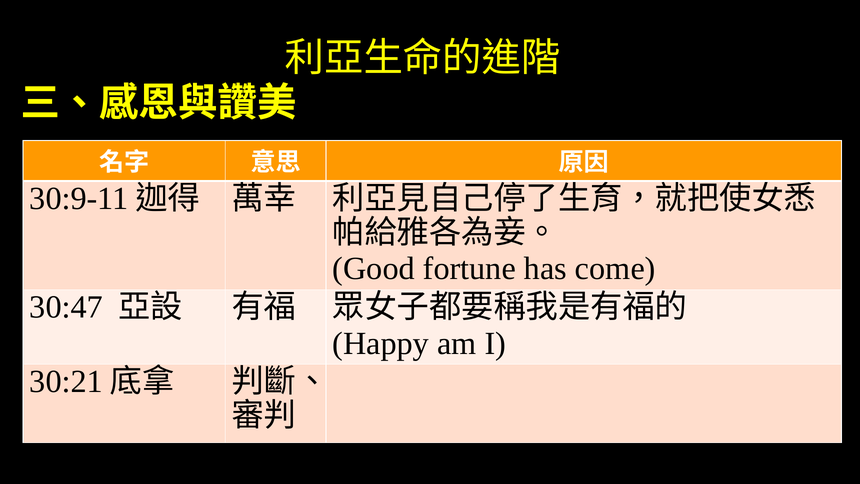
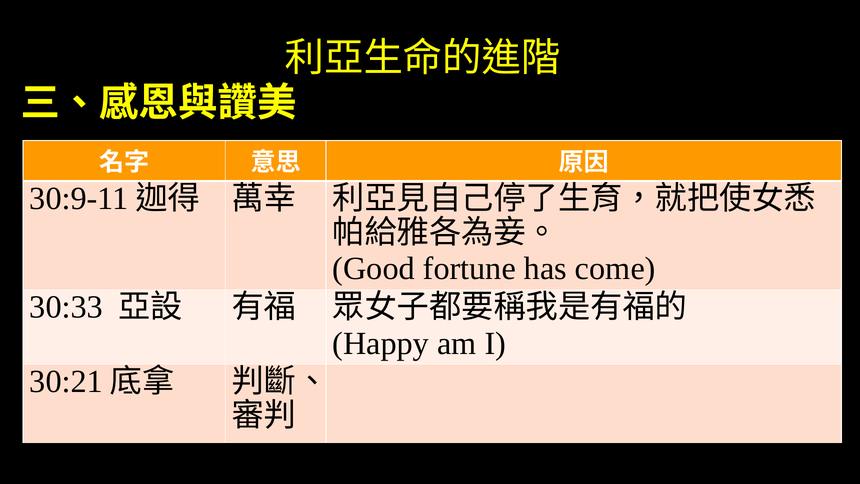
30:47: 30:47 -> 30:33 (66, 307)
